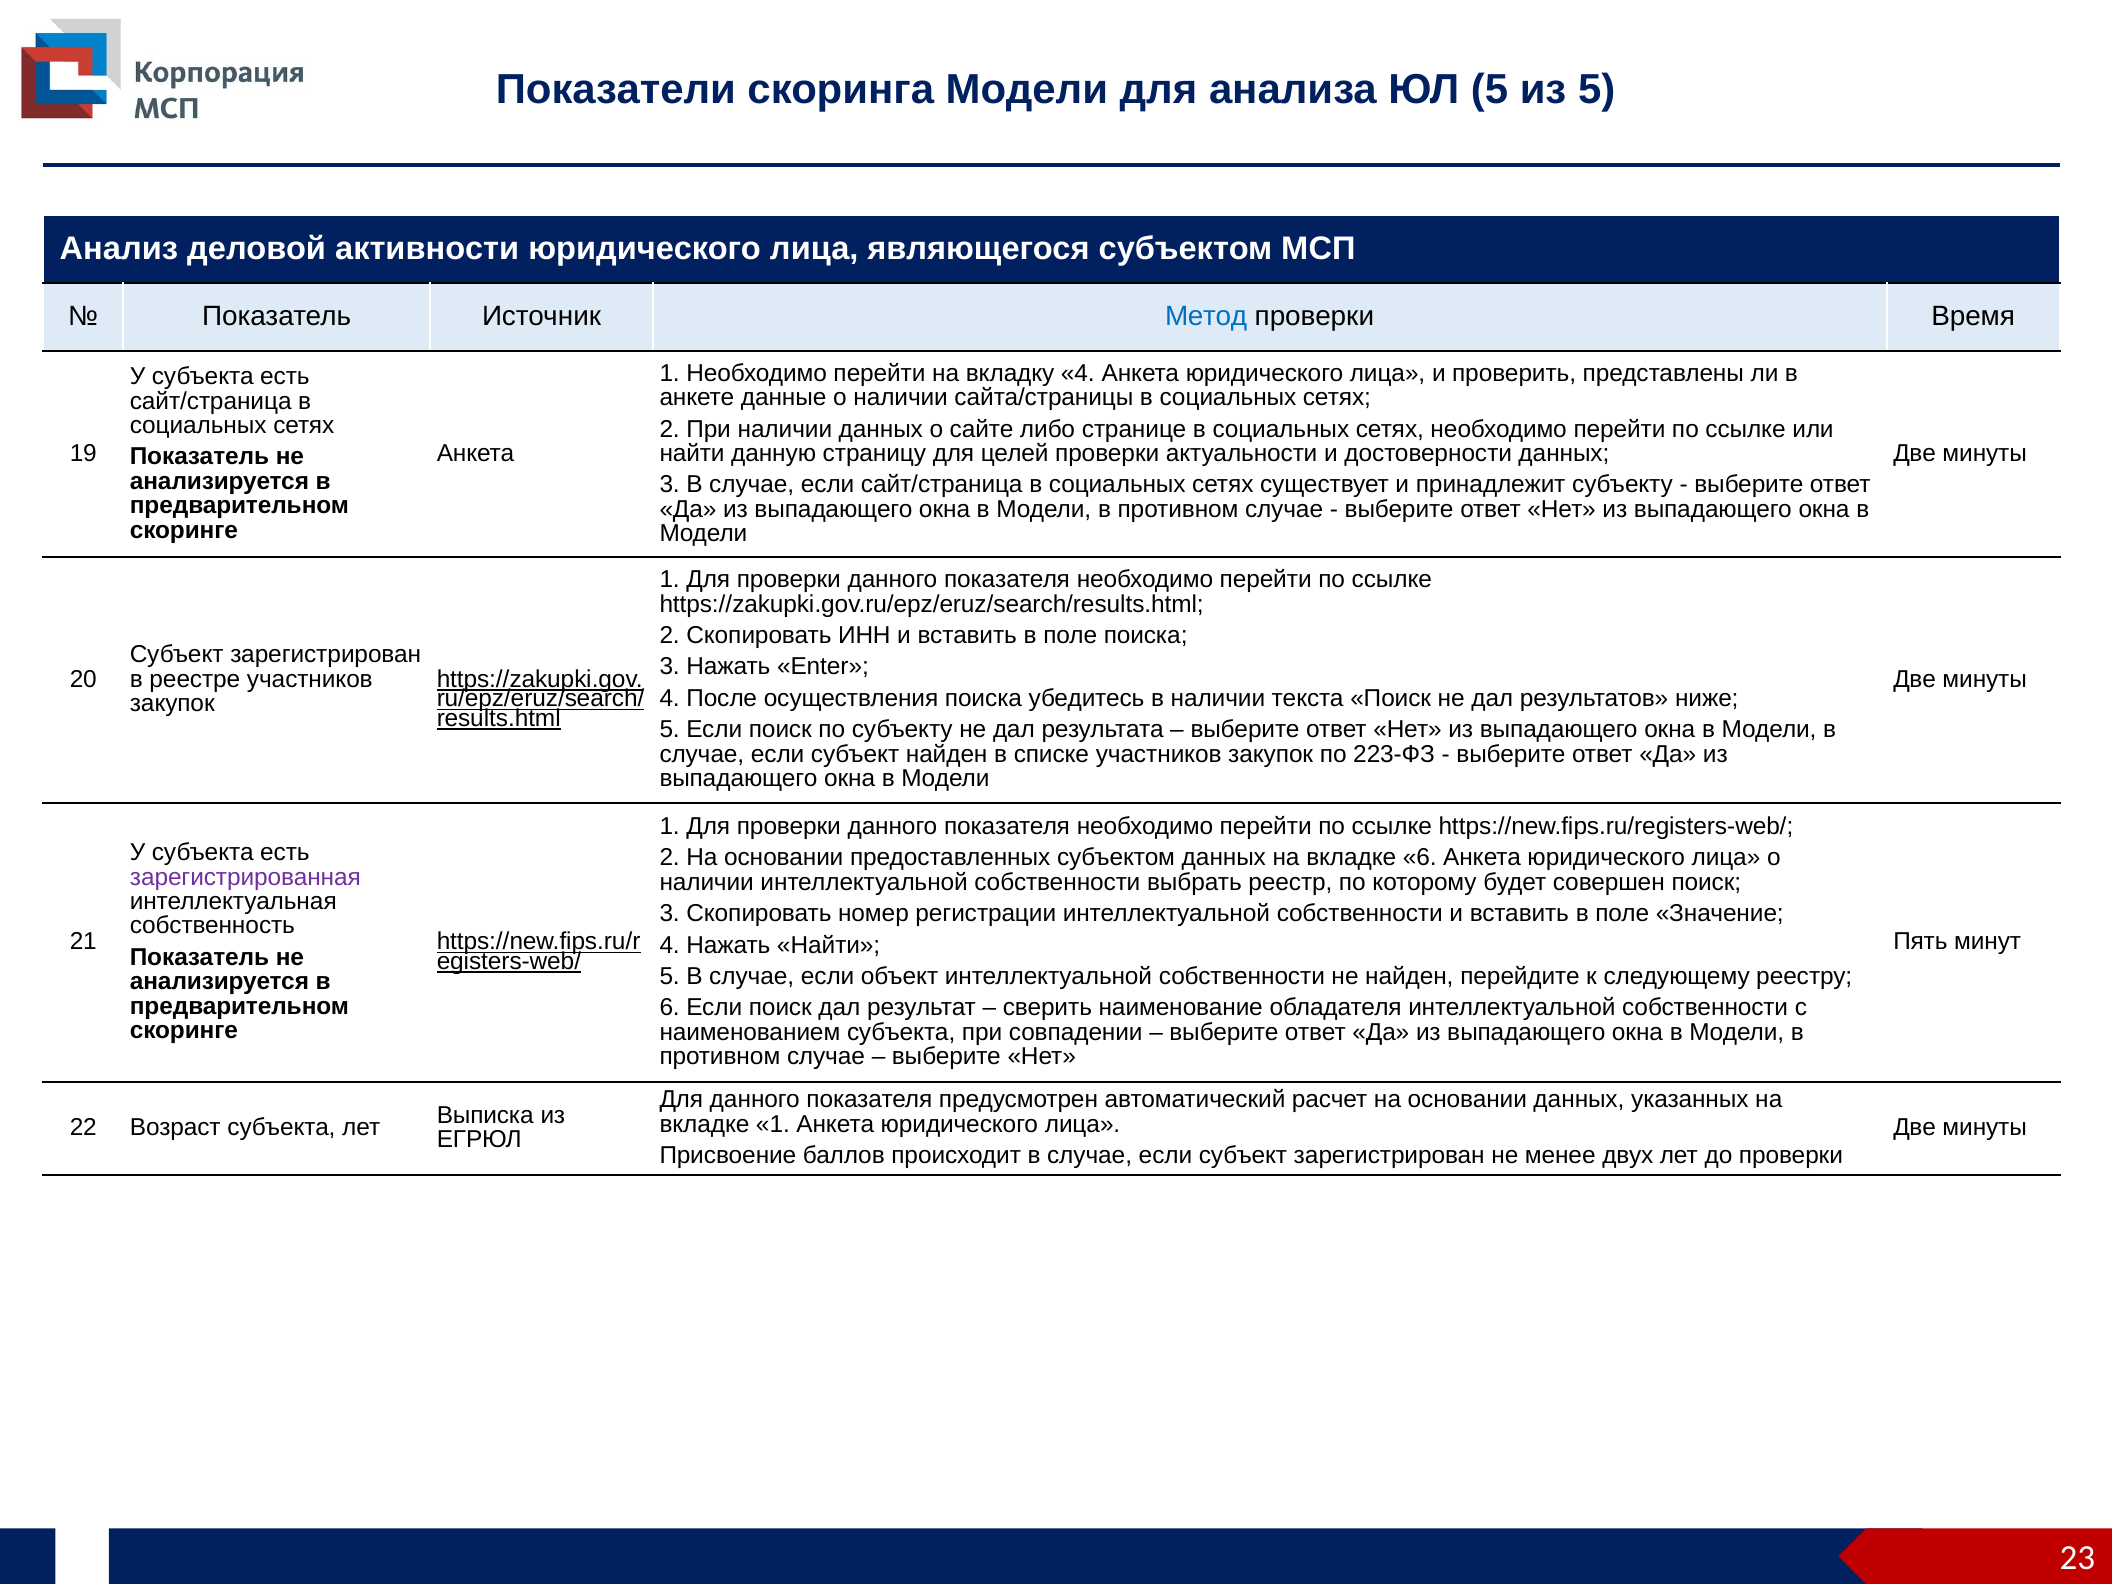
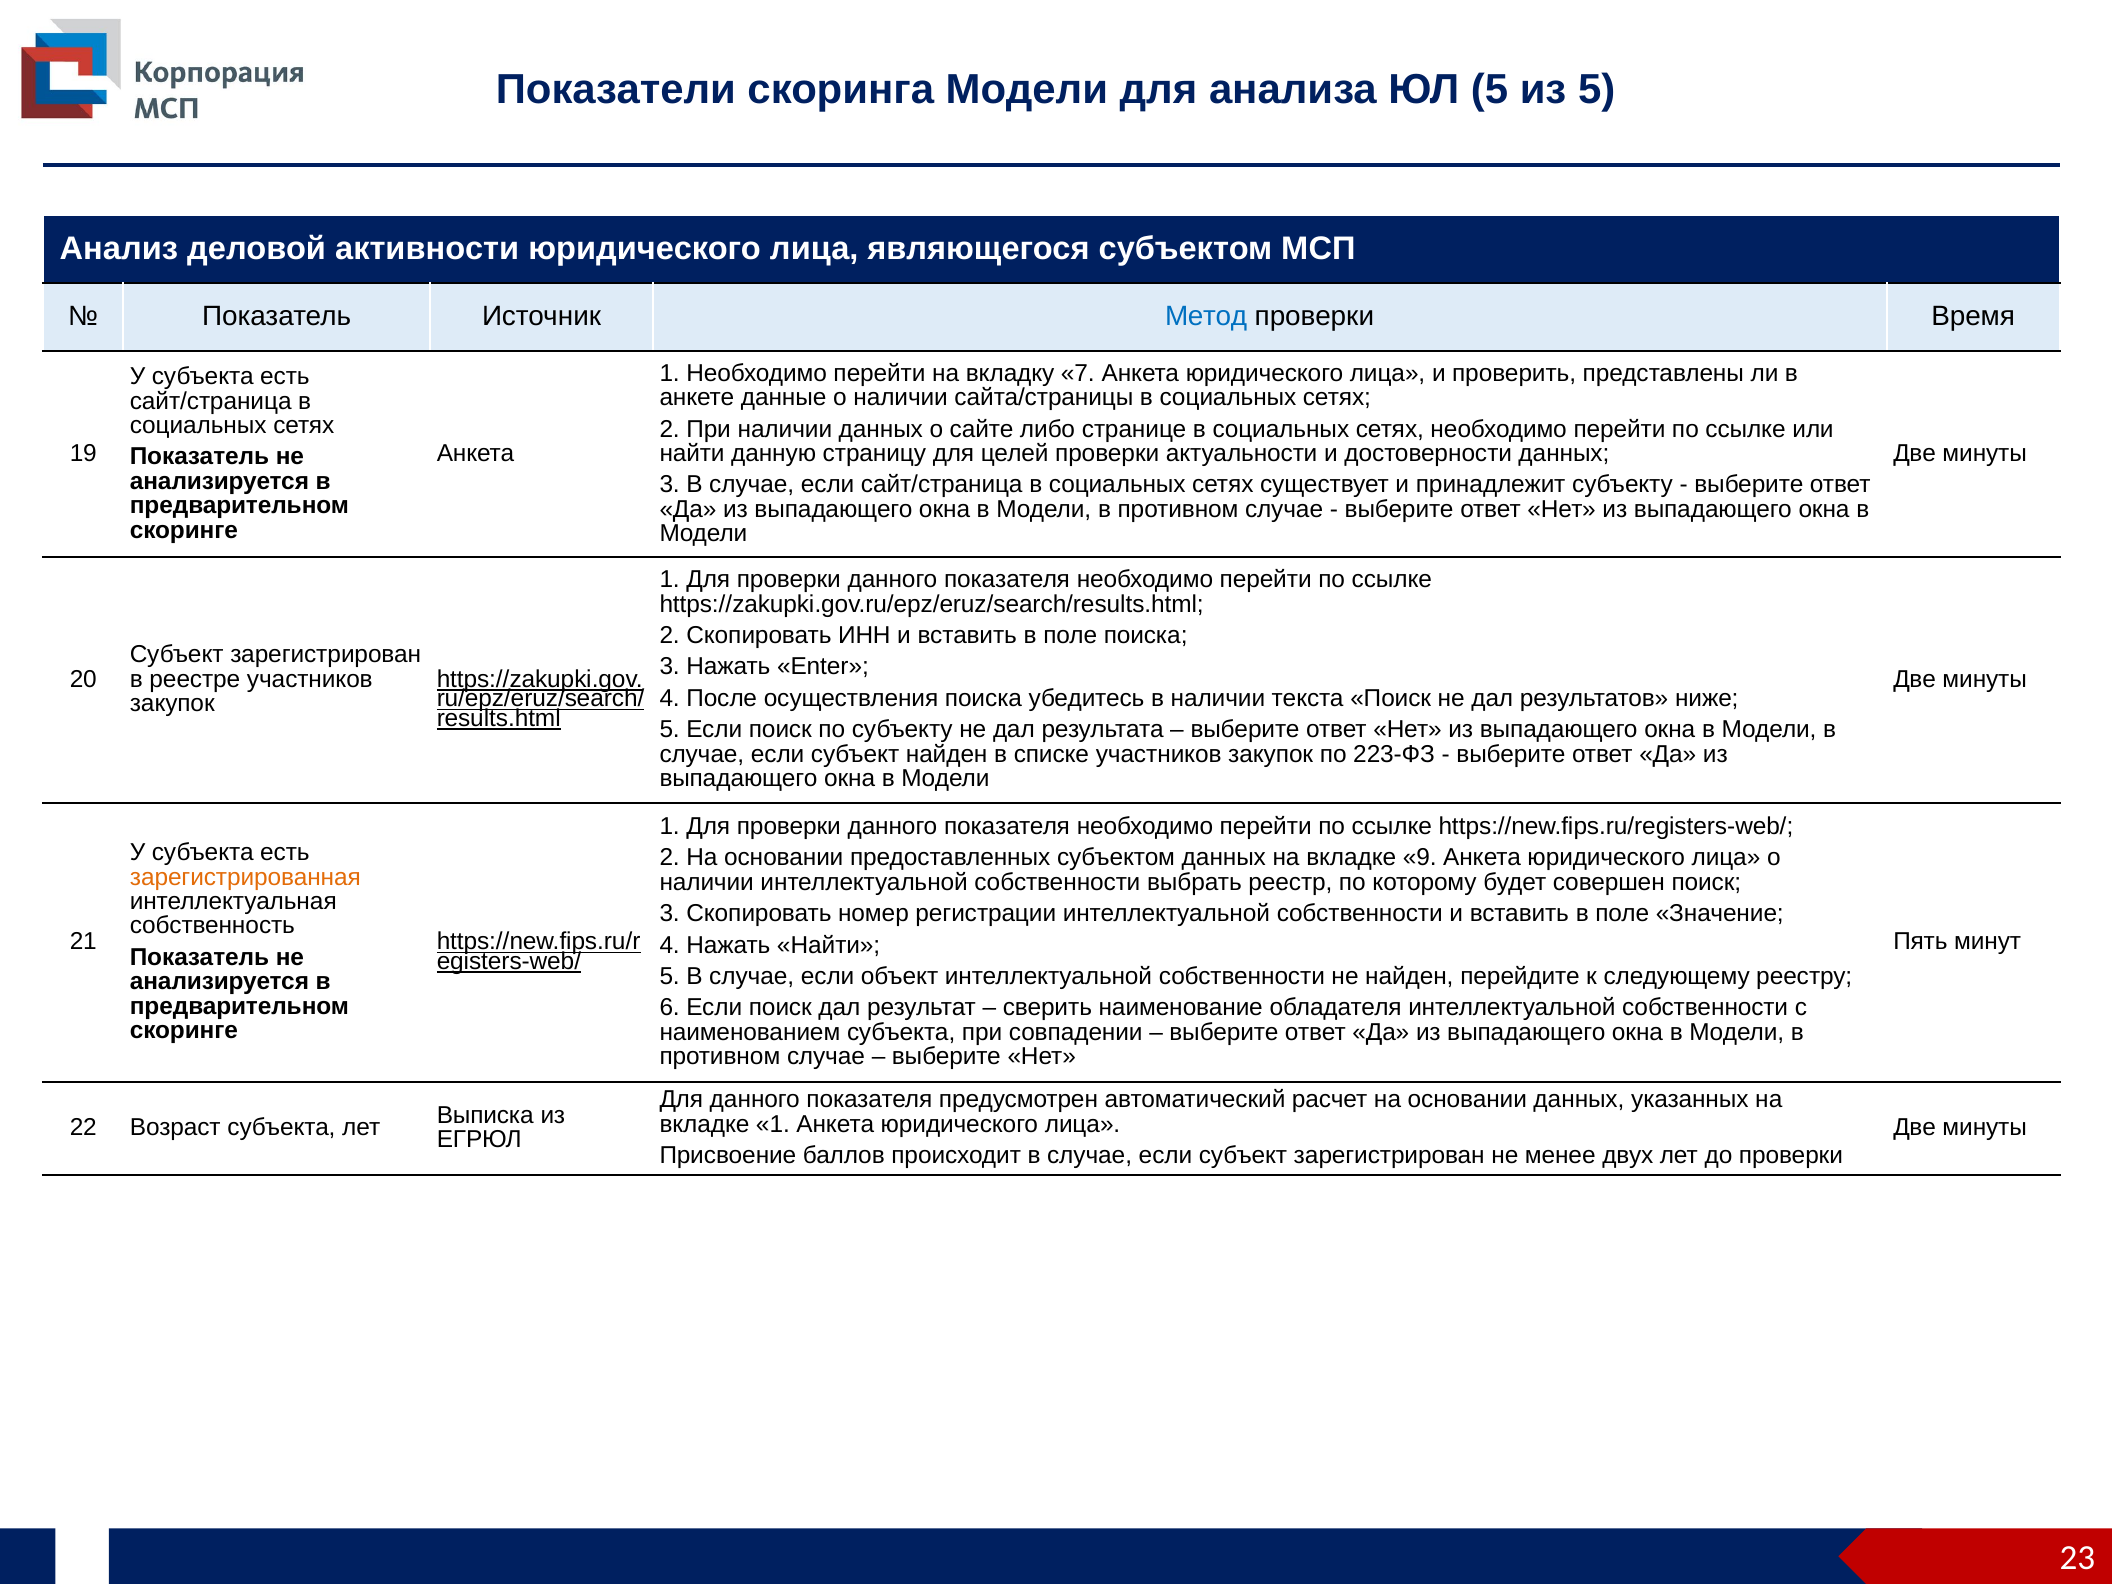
вкладку 4: 4 -> 7 (1078, 373)
вкладке 6: 6 -> 9 (1420, 858)
зарегистрированная colour: purple -> orange (245, 877)
